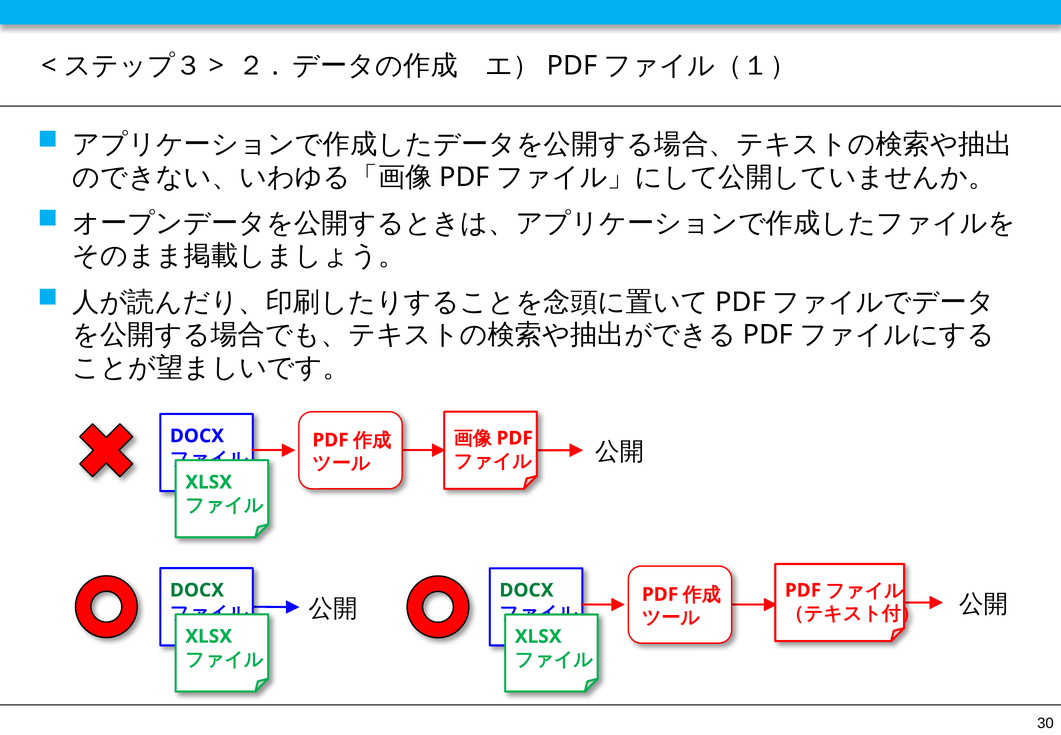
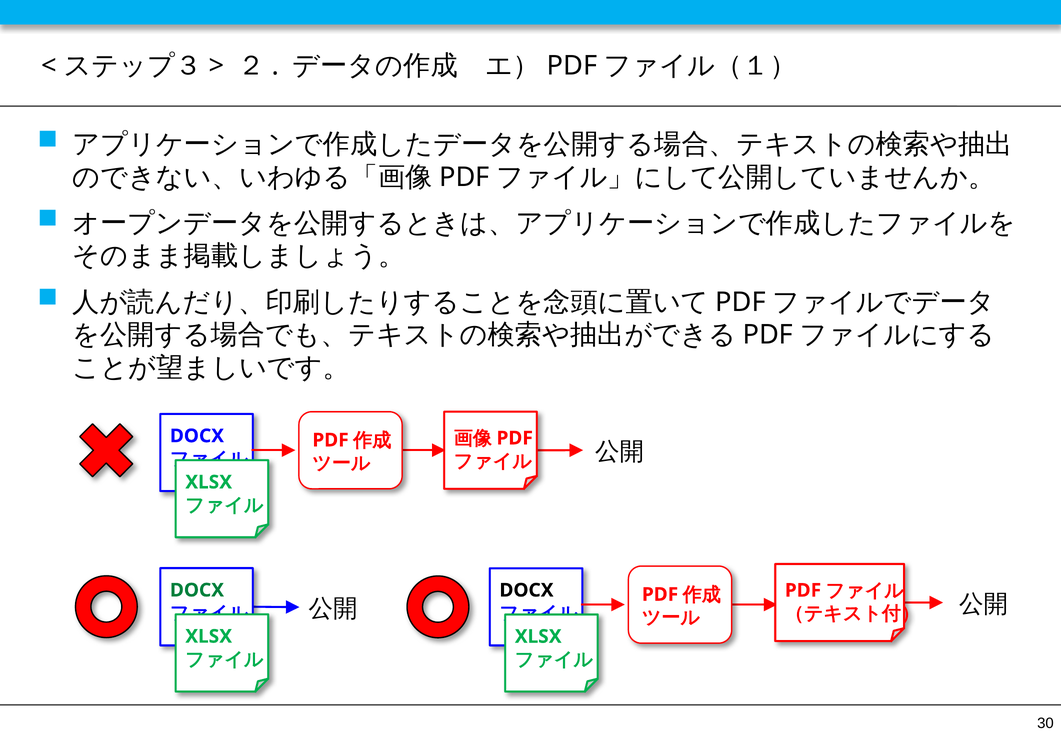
DOCX colour: green -> black (527, 590)
